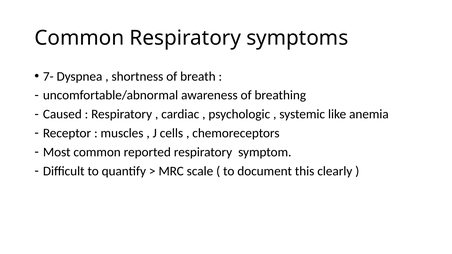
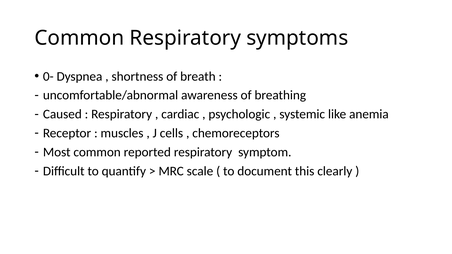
7-: 7- -> 0- (48, 76)
